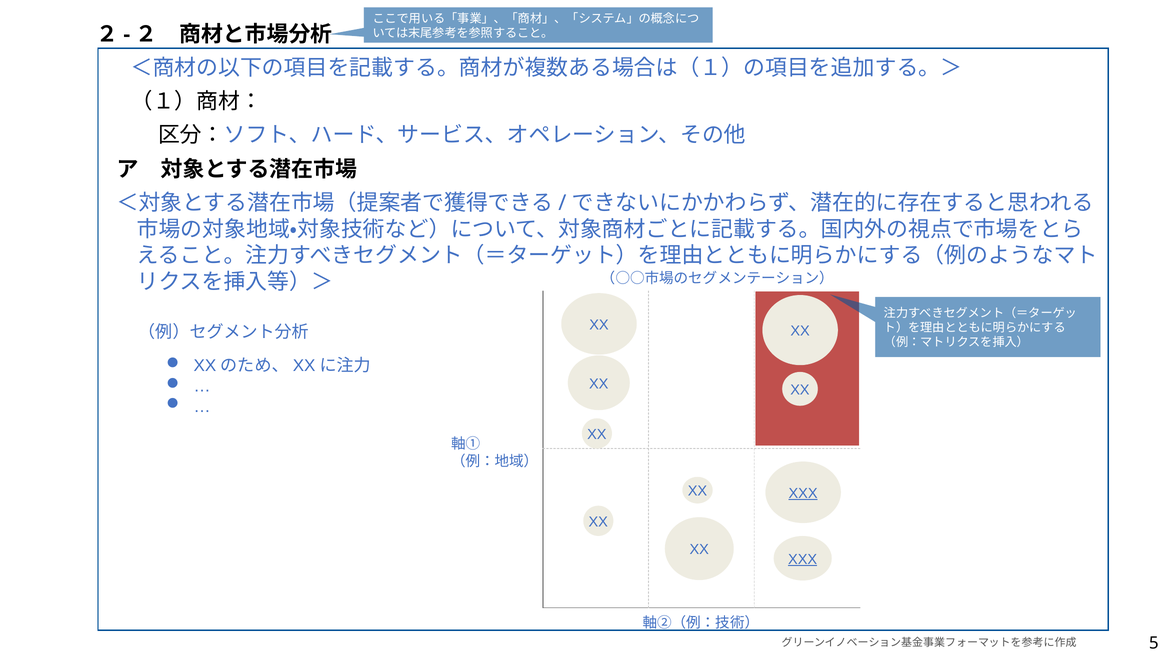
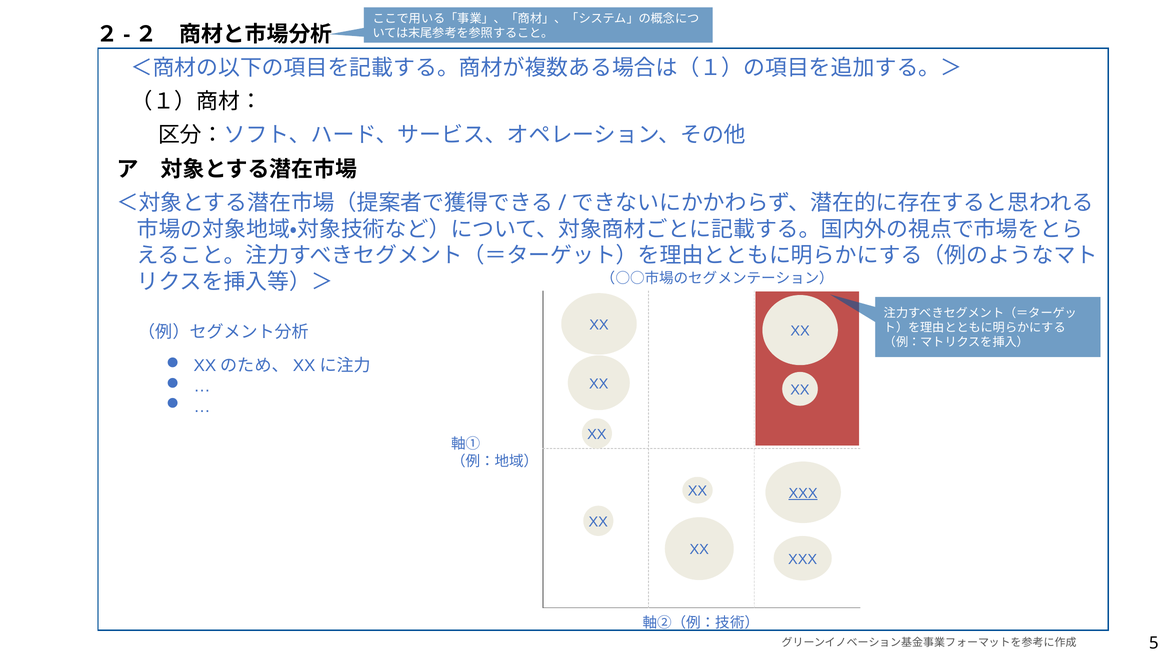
XXX underline: present -> none (803, 560)
